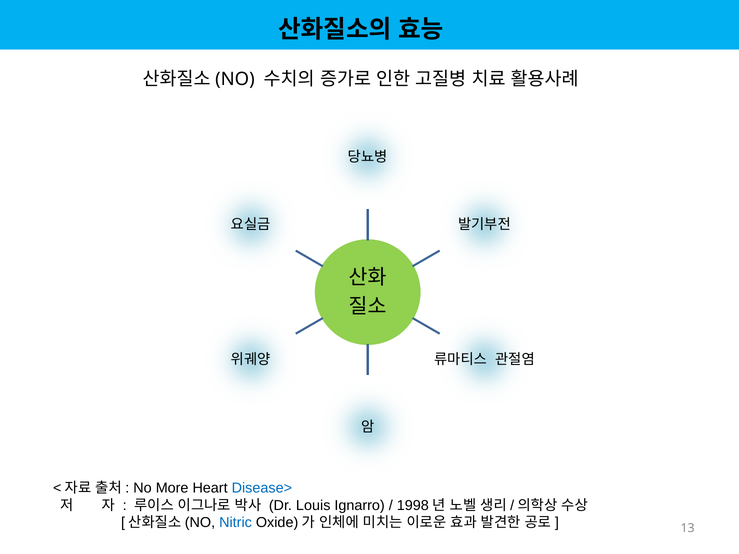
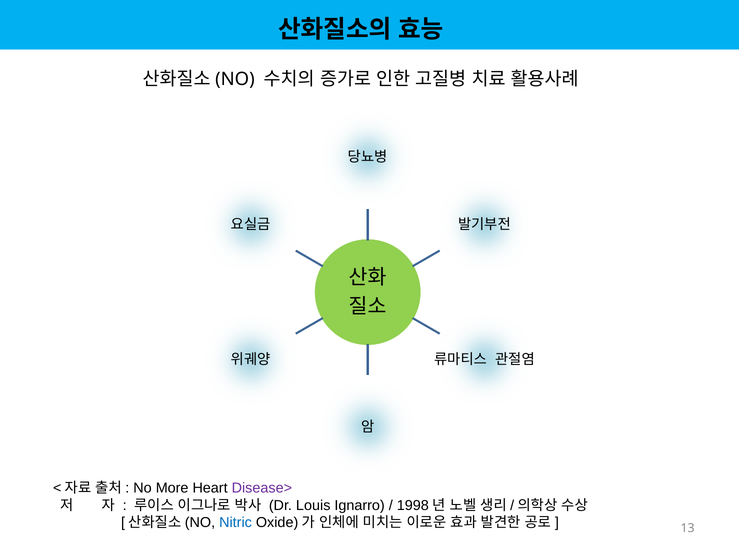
Disease> colour: blue -> purple (262, 488)
